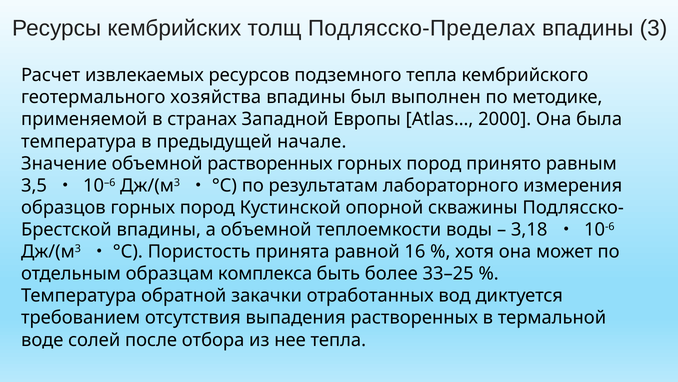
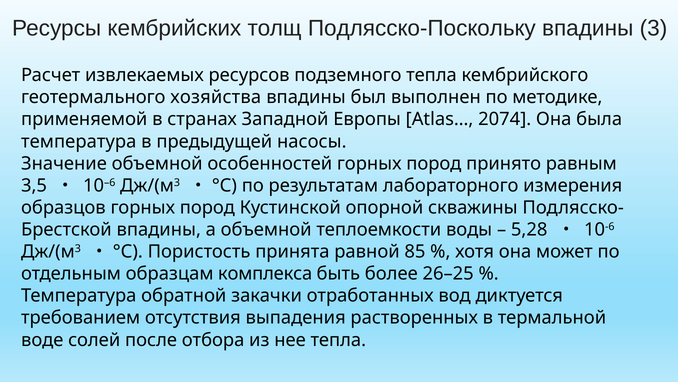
Подлясско-Пределах: Подлясско-Пределах -> Подлясско-Поскольку (422, 28)
2000: 2000 -> 2074 (505, 119)
начале: начале -> насосы (312, 141)
объемной растворенных: растворенных -> особенностей (270, 163)
3,18: 3,18 -> 5,28 (529, 229)
16: 16 -> 85 (415, 251)
33–25: 33–25 -> 26–25 (448, 273)
